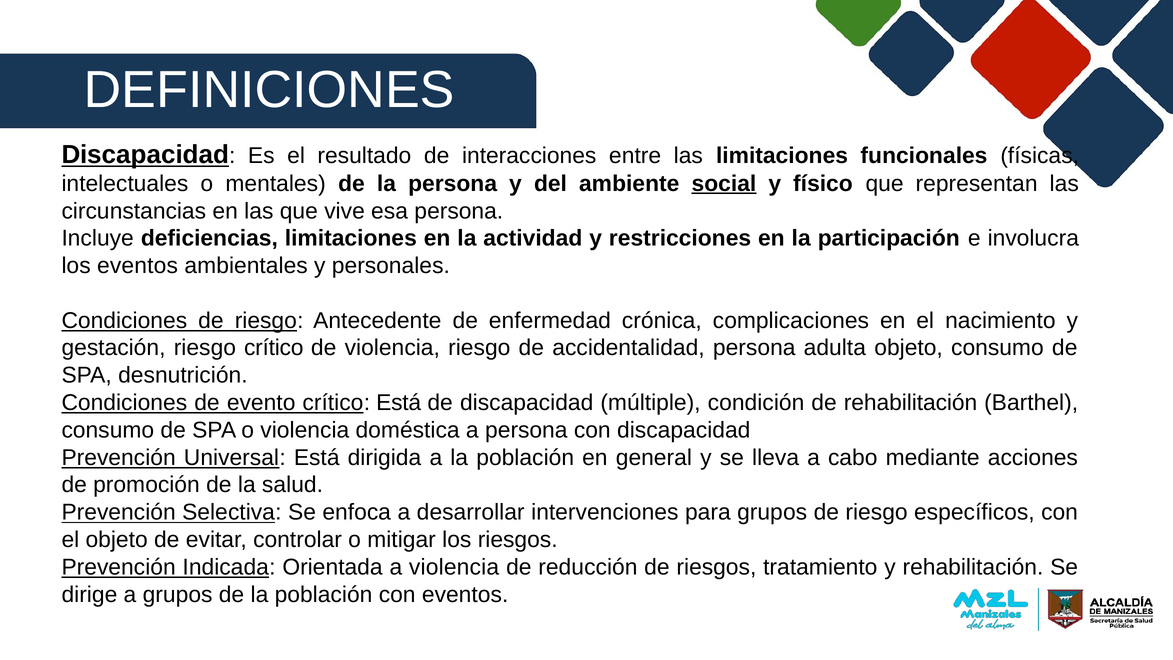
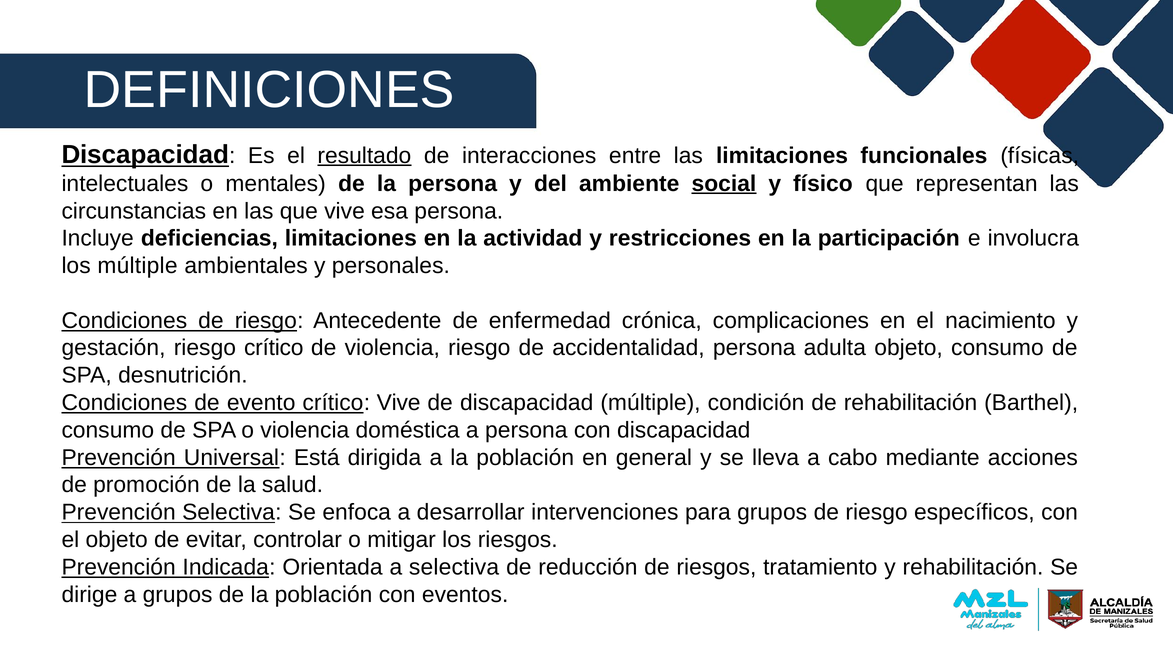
resultado underline: none -> present (364, 156)
los eventos: eventos -> múltiple (137, 266)
crítico Está: Está -> Vive (399, 403)
a violencia: violencia -> selectiva (454, 567)
